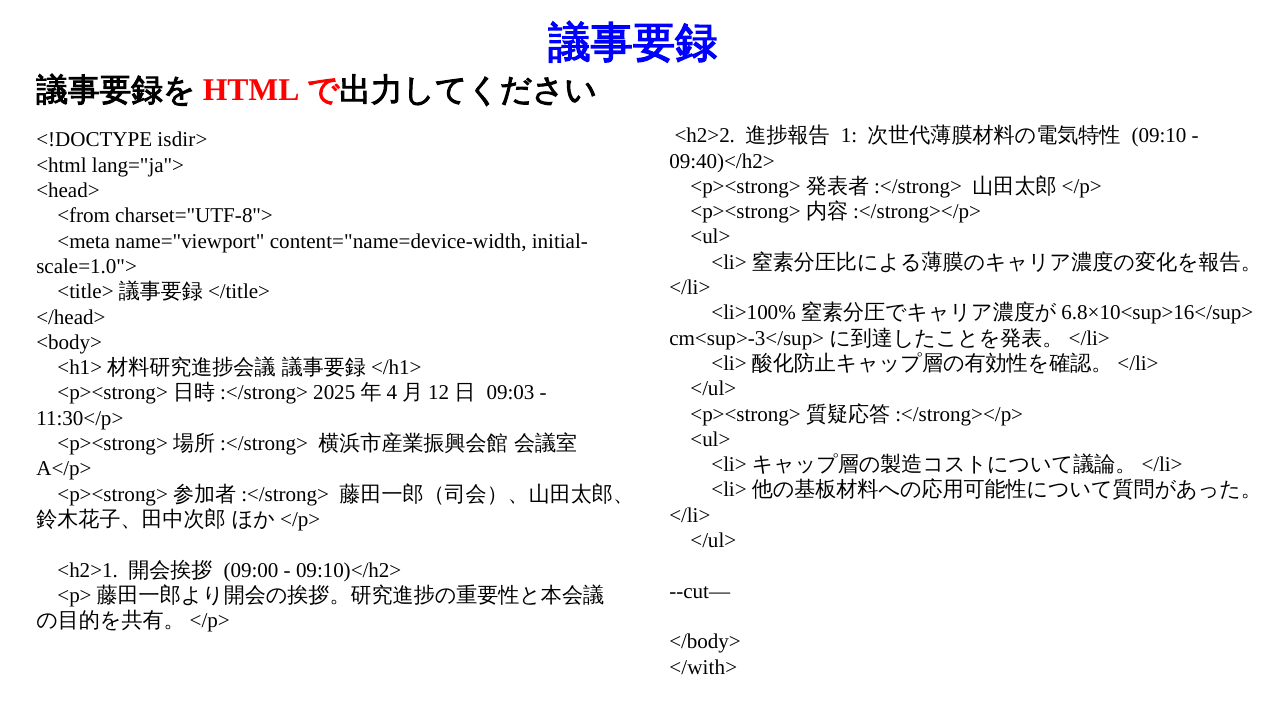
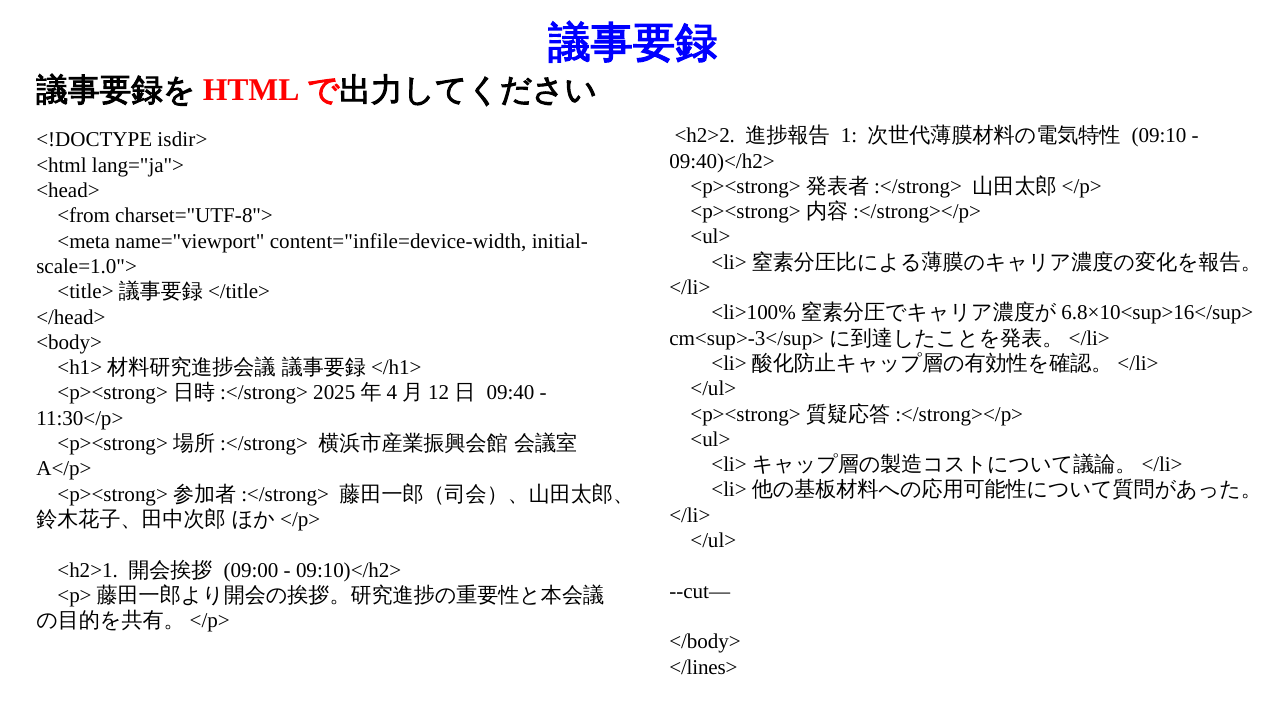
content="name=device-width: content="name=device-width -> content="infile=device-width (398, 241)
09:03: 09:03 -> 09:40 (511, 393)
</with>: </with> -> </lines> (703, 667)
